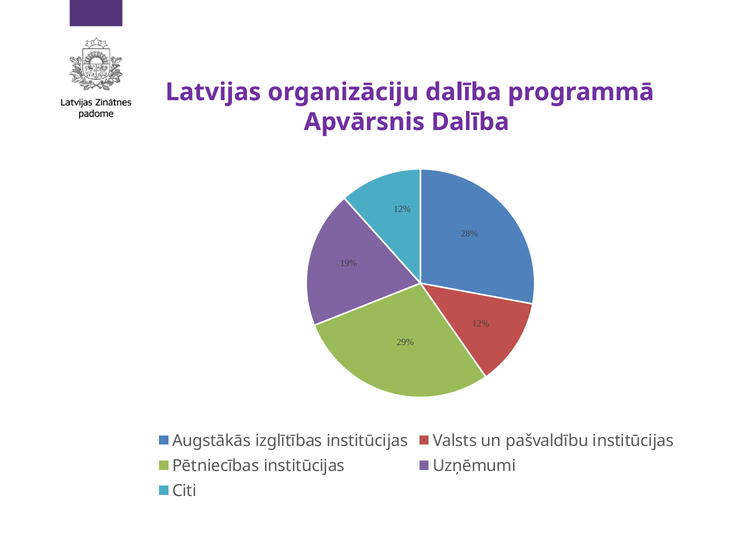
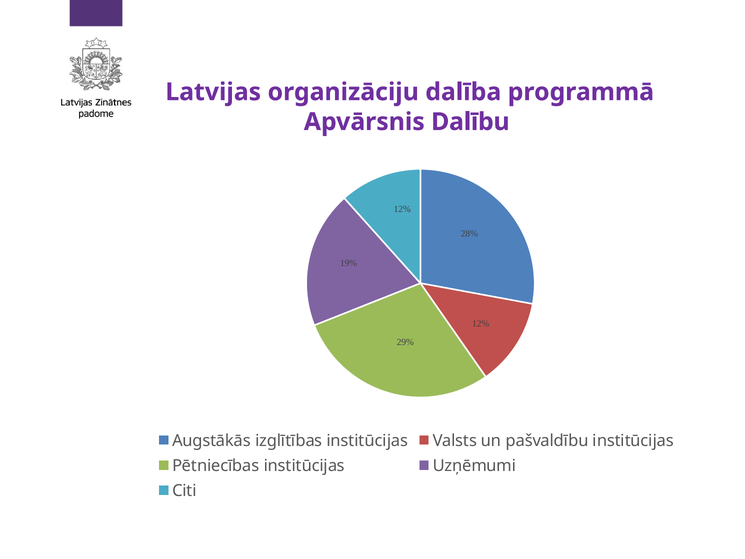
Apvārsnis Dalība: Dalība -> Dalību (470, 122)
